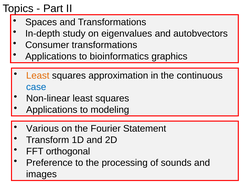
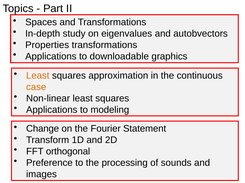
Consumer: Consumer -> Properties (47, 45)
bioinformatics: bioinformatics -> downloadable (119, 57)
case colour: blue -> orange (36, 87)
Various: Various -> Change (43, 129)
